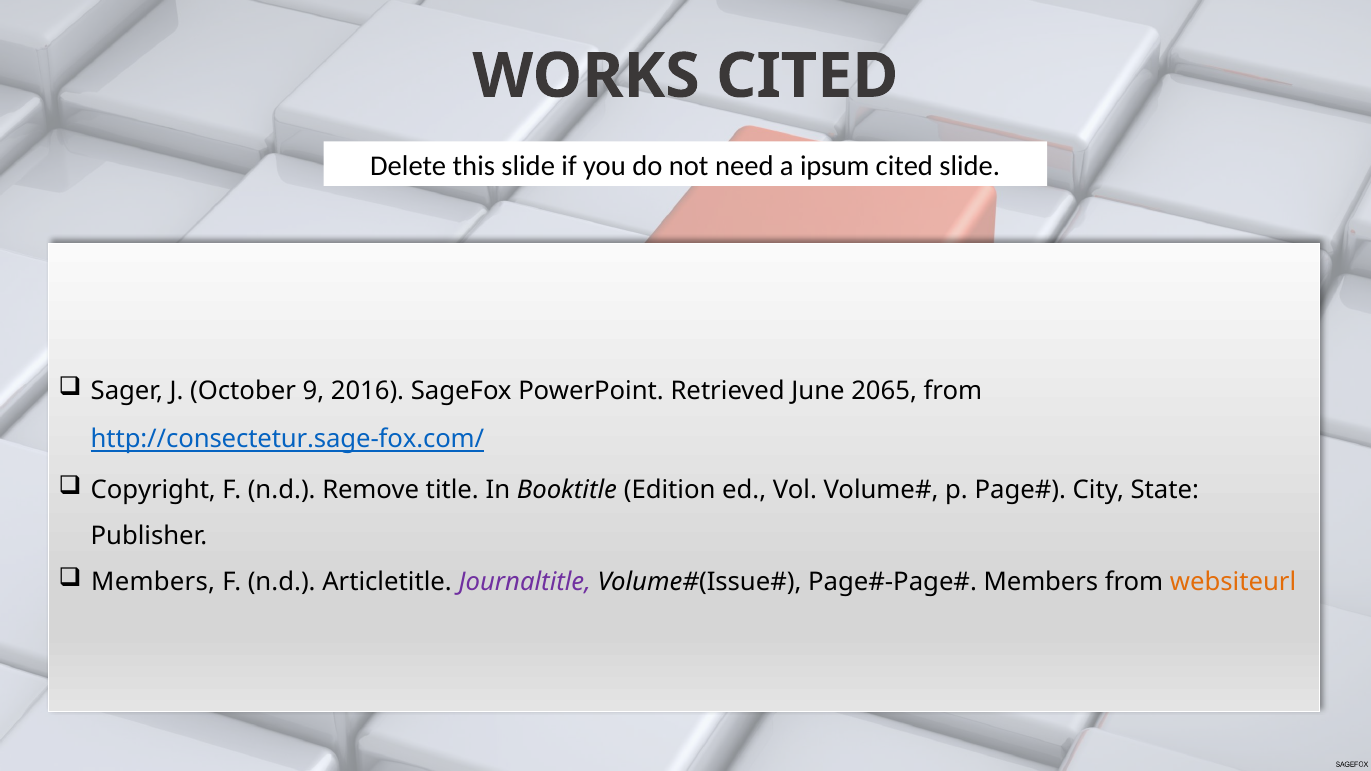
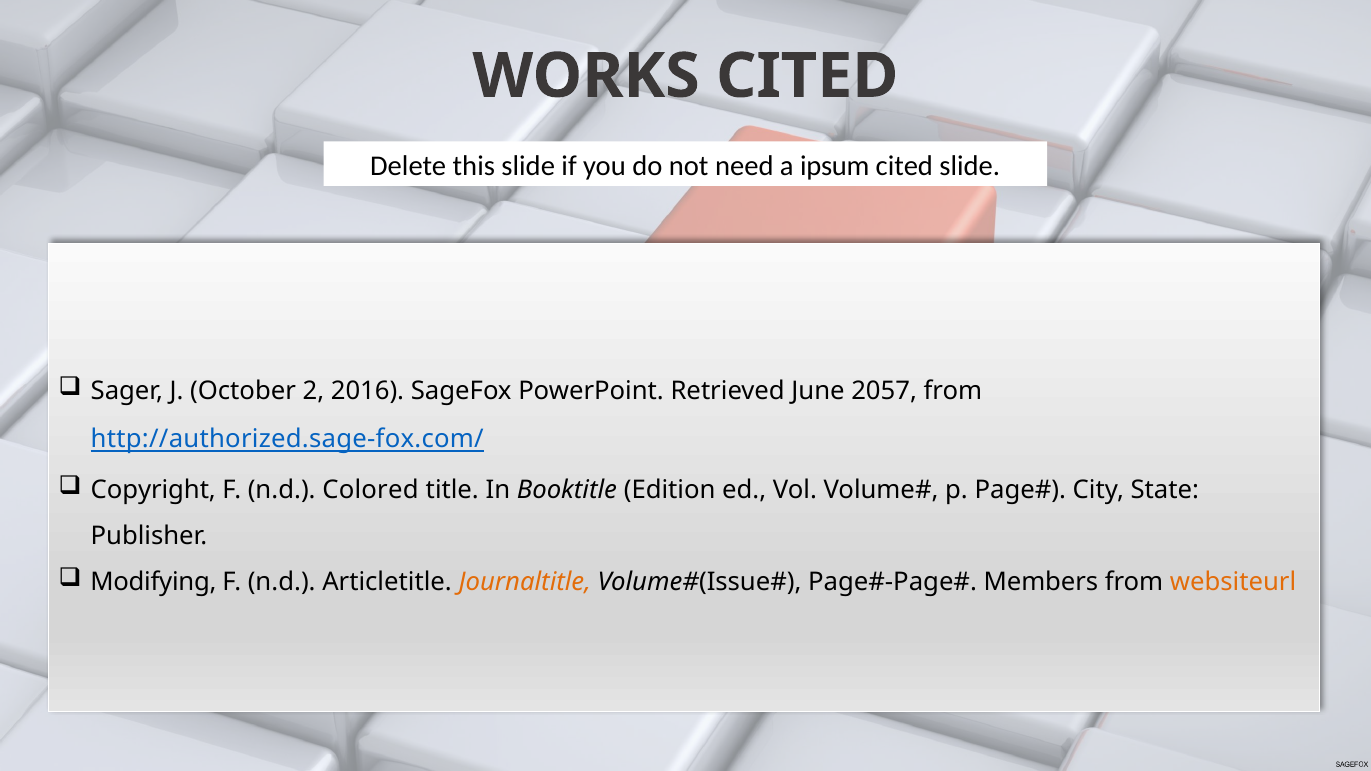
9: 9 -> 2 (313, 391)
2065: 2065 -> 2057 (884, 391)
http://consectetur.sage-fox.com/: http://consectetur.sage-fox.com/ -> http://authorized.sage-fox.com/ (287, 440)
Remove: Remove -> Colored (370, 490)
Members: Members -> Modifying (153, 583)
Journaltitle colour: purple -> orange (525, 583)
